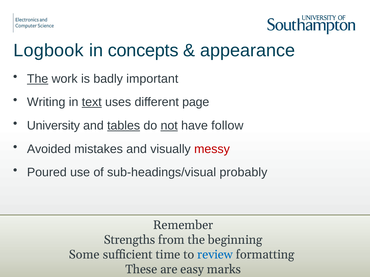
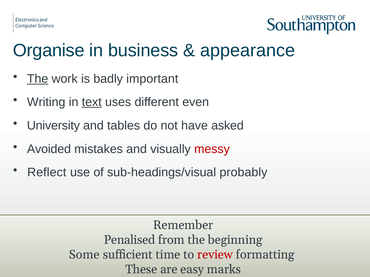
Logbook: Logbook -> Organise (49, 51)
concepts: concepts -> business (143, 51)
page: page -> even (196, 102)
tables underline: present -> none (124, 126)
not underline: present -> none (169, 126)
follow: follow -> asked (227, 126)
Poured: Poured -> Reflect (47, 173)
Strengths: Strengths -> Penalised (130, 240)
review colour: blue -> red (215, 255)
